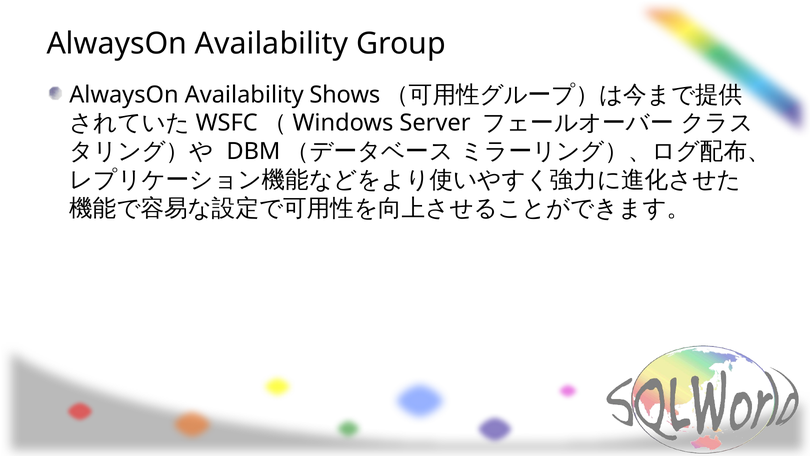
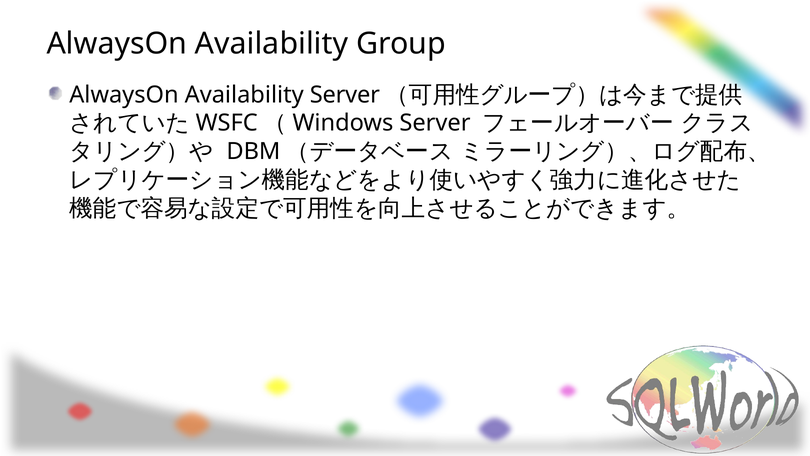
Availability Shows: Shows -> Server (345, 95)
